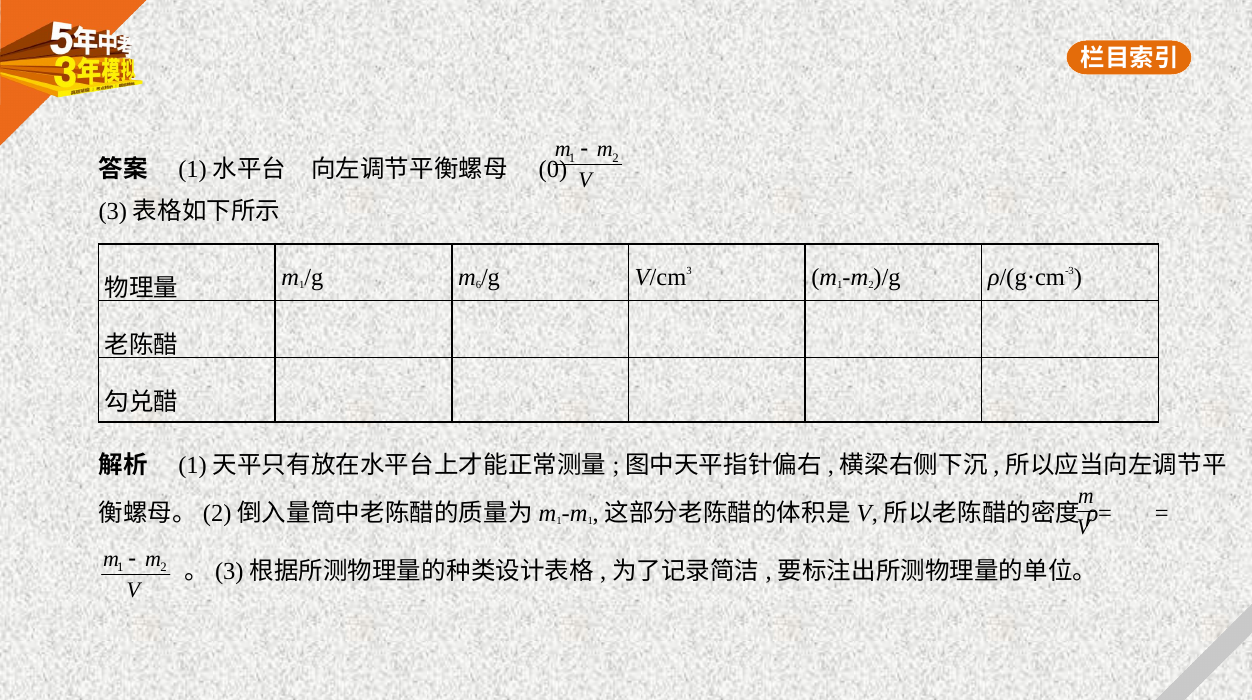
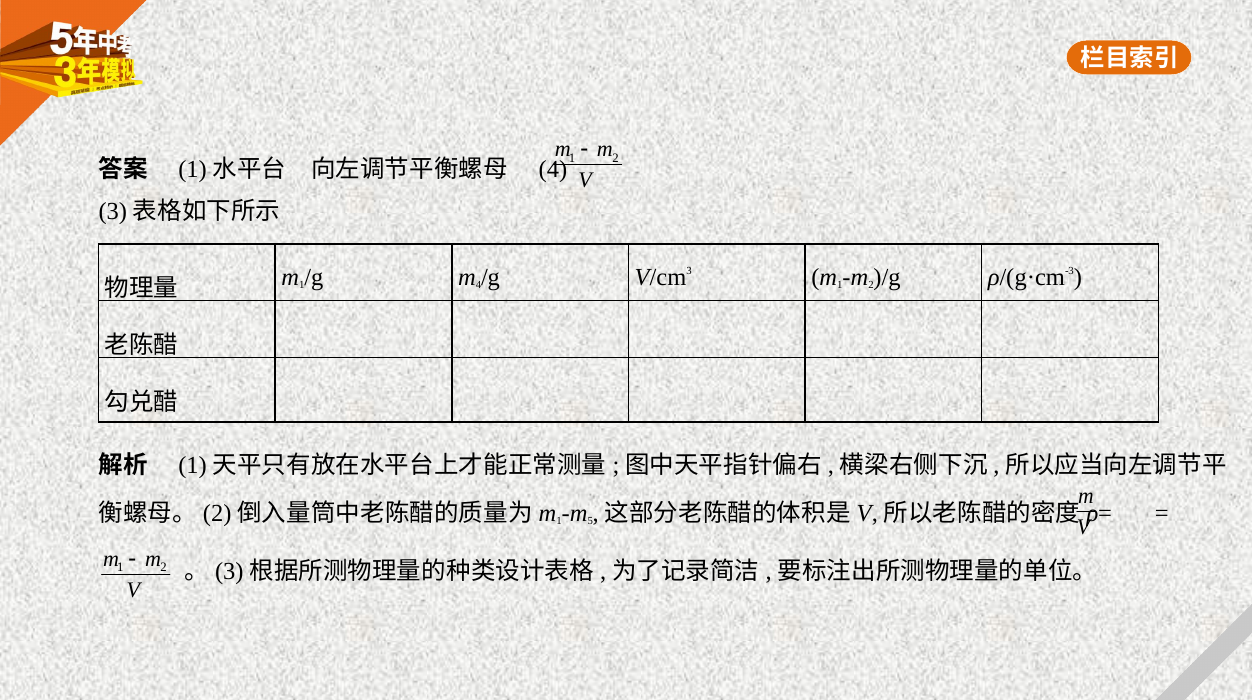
0: 0 -> 4 (553, 170)
6: 6 -> 4 (478, 285)
1: 1 -> 5 (590, 521)
